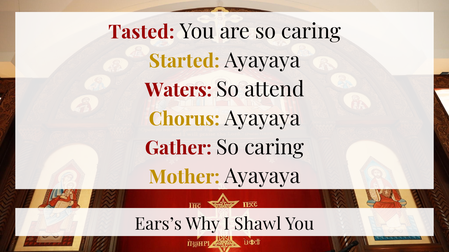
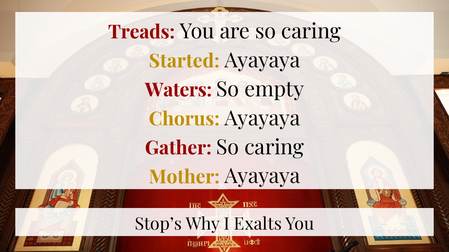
Tasted: Tasted -> Treads (142, 32)
attend: attend -> empty (274, 90)
Ears’s: Ears’s -> Stop’s (158, 225)
Shawl: Shawl -> Exalts (258, 225)
